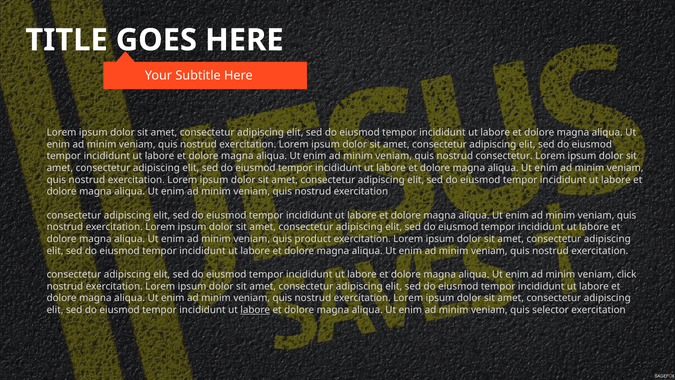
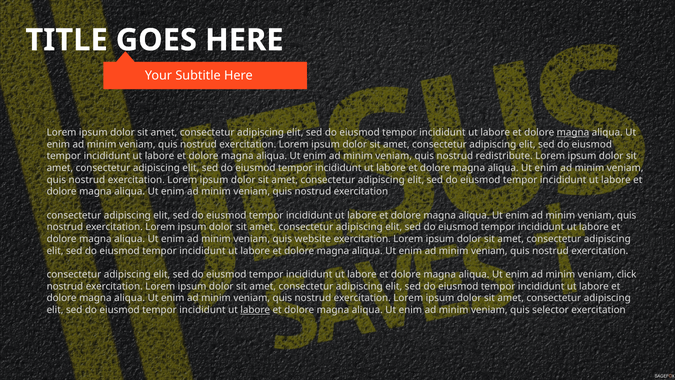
magna underline: none -> present (573, 132)
nostrud consectetur: consectetur -> redistribute (504, 156)
product: product -> website (313, 239)
